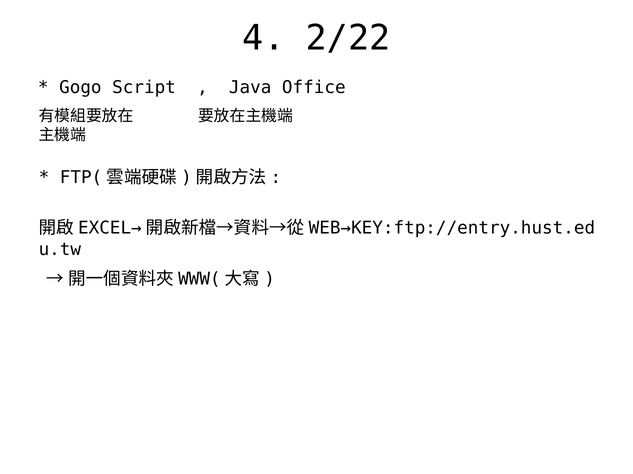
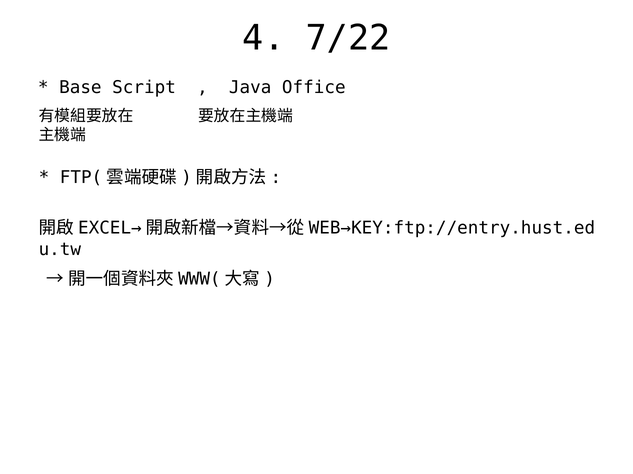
2/22: 2/22 -> 7/22 (348, 38)
Gogo: Gogo -> Base (80, 88)
